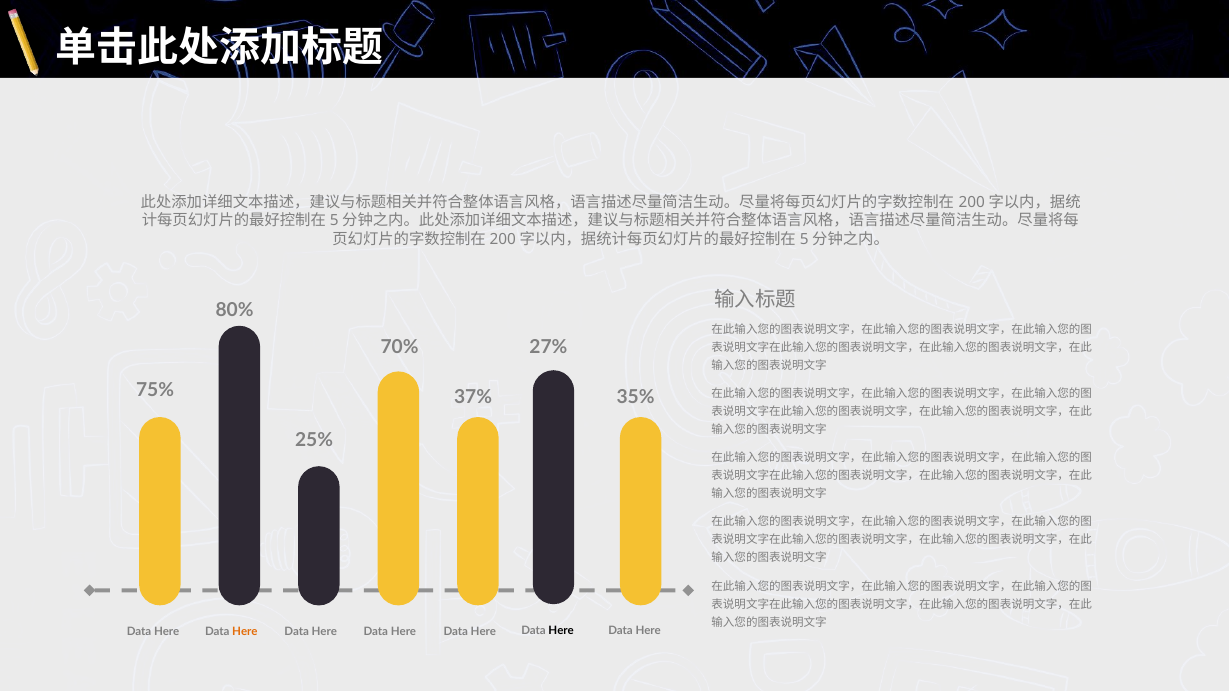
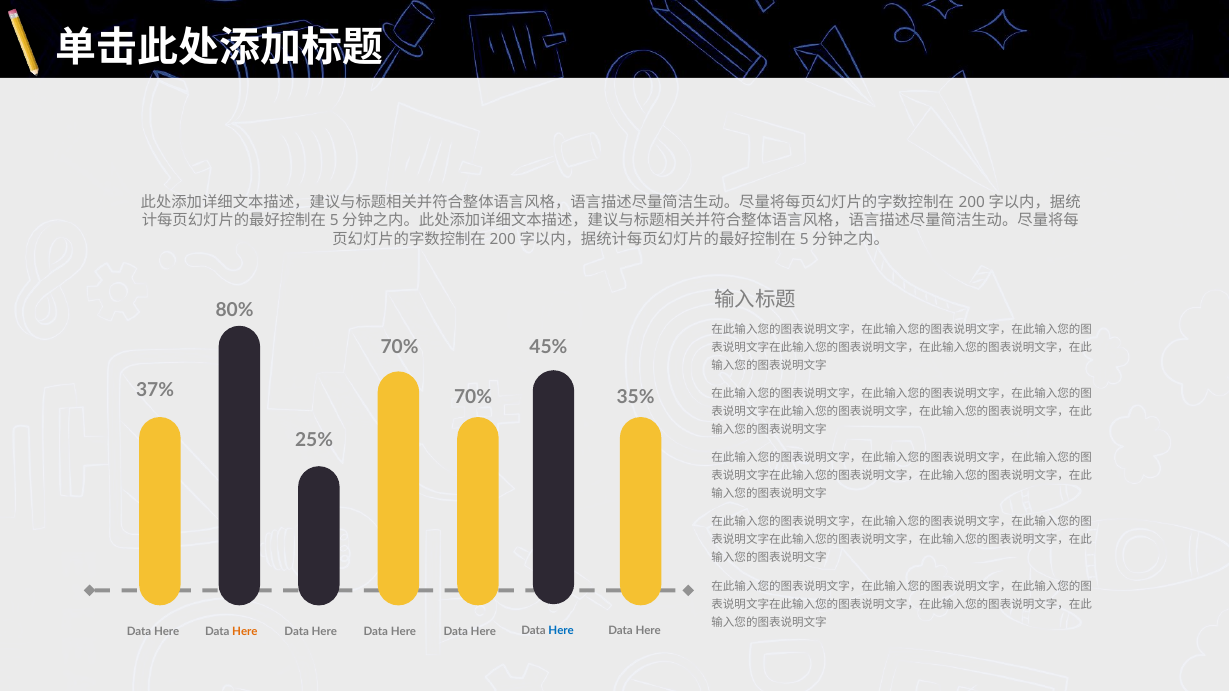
27%: 27% -> 45% (548, 347)
75%: 75% -> 37% (155, 391)
37%: 37% -> 70% (473, 397)
Here colour: black -> blue (561, 631)
